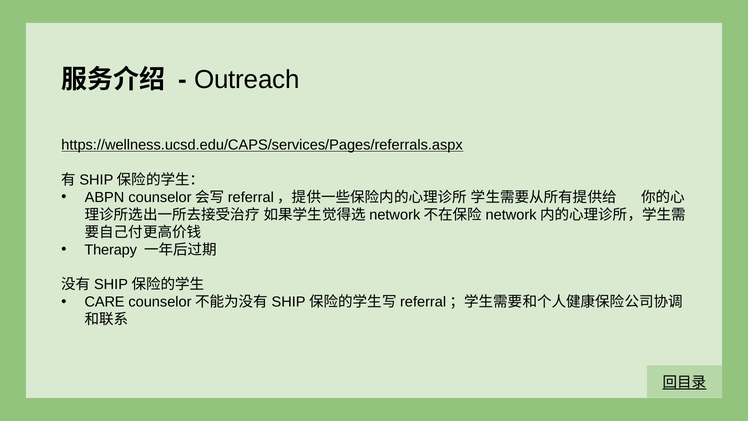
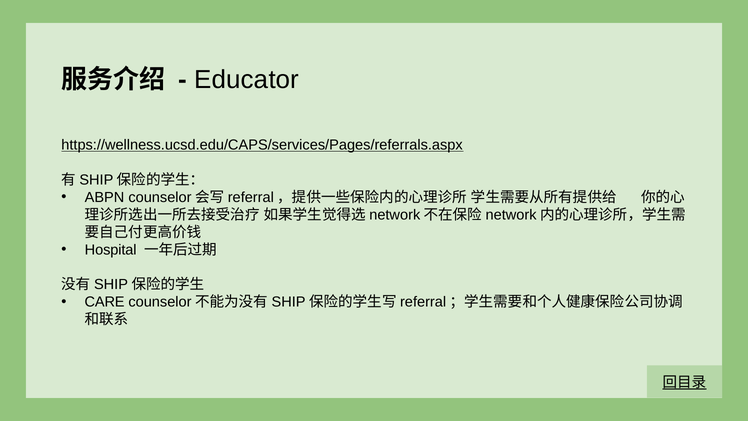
Outreach: Outreach -> Educator (247, 80)
Therapy: Therapy -> Hospital (111, 250)
